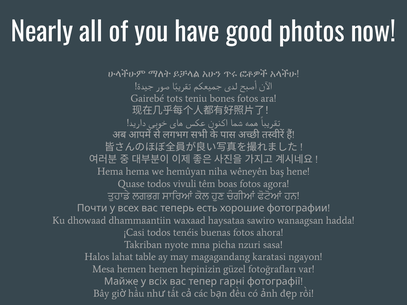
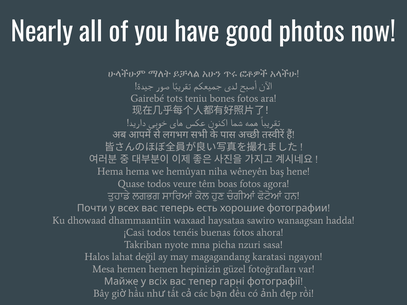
vivuli: vivuli -> veure (185, 184)
table: table -> değil (146, 257)
